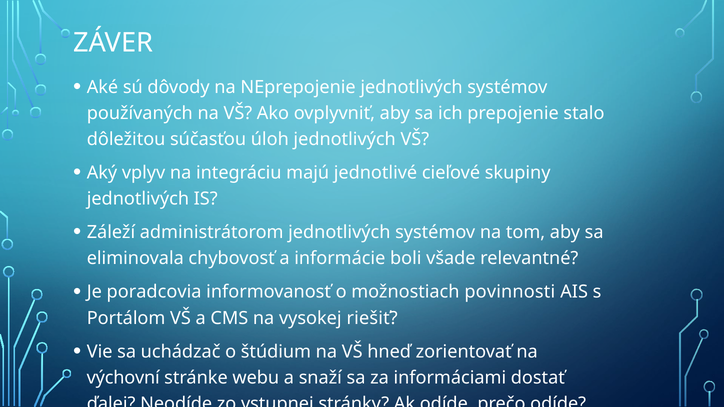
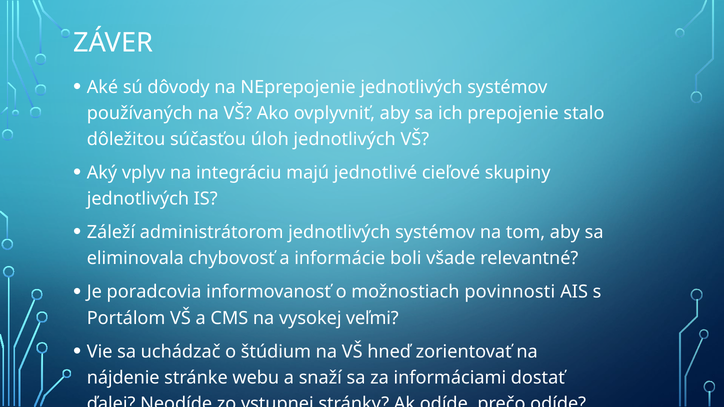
riešiť: riešiť -> veľmi (372, 318)
výchovní: výchovní -> nájdenie (123, 378)
